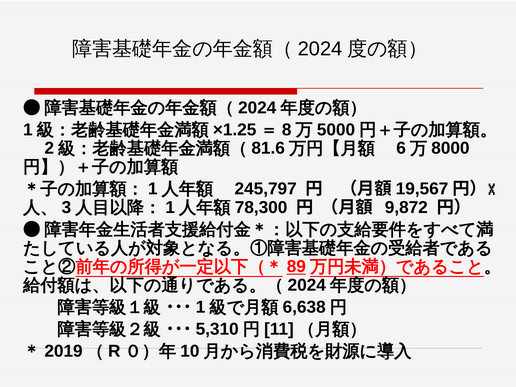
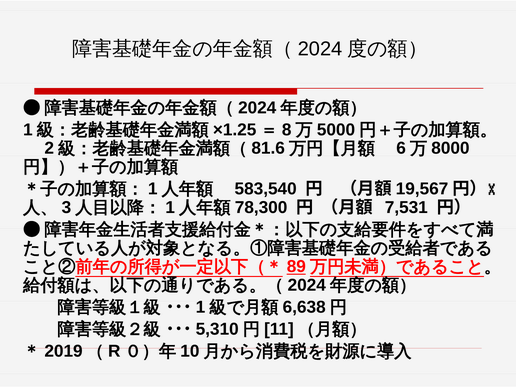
245,797: 245,797 -> 583,540 (266, 189)
9,872: 9,872 -> 7,531 (406, 207)
